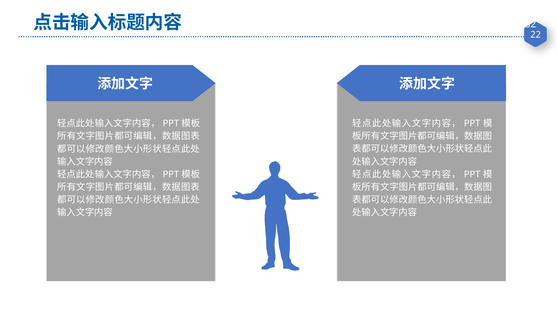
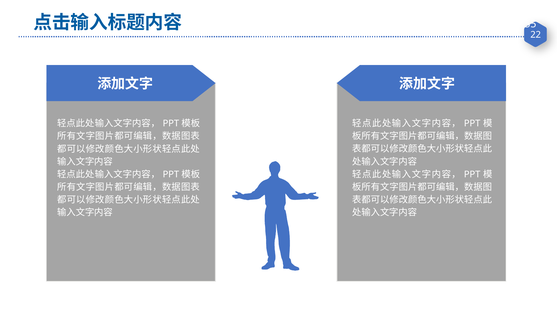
82: 82 -> 55 (530, 24)
